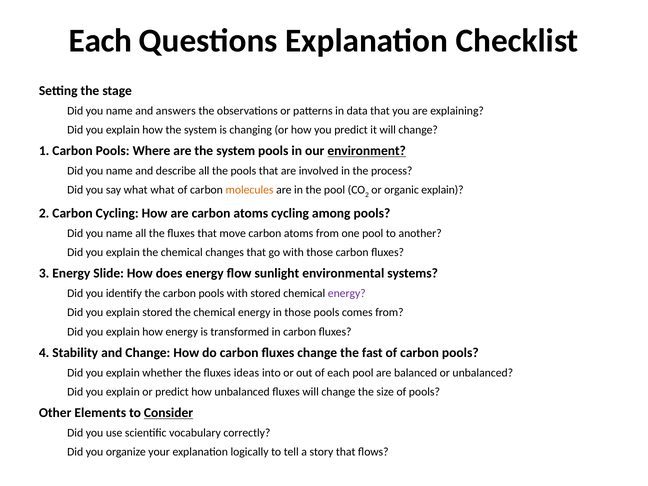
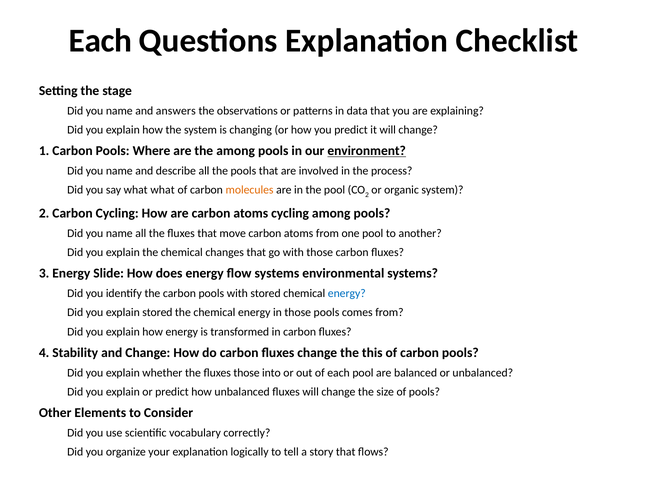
are the system: system -> among (236, 151)
organic explain: explain -> system (442, 190)
flow sunlight: sunlight -> systems (277, 273)
energy colour: purple -> blue (347, 294)
fast: fast -> this (372, 353)
fluxes ideas: ideas -> those (247, 373)
Consider underline: present -> none (169, 413)
